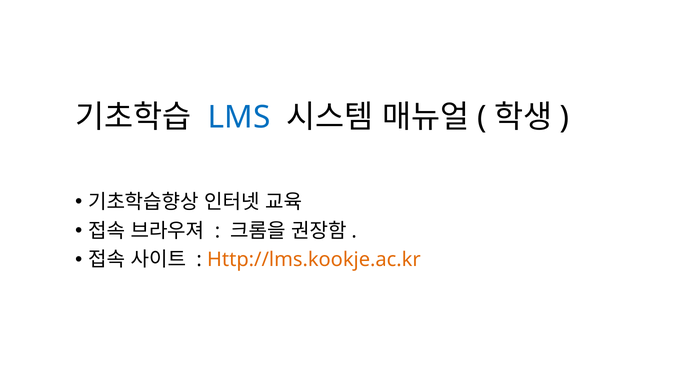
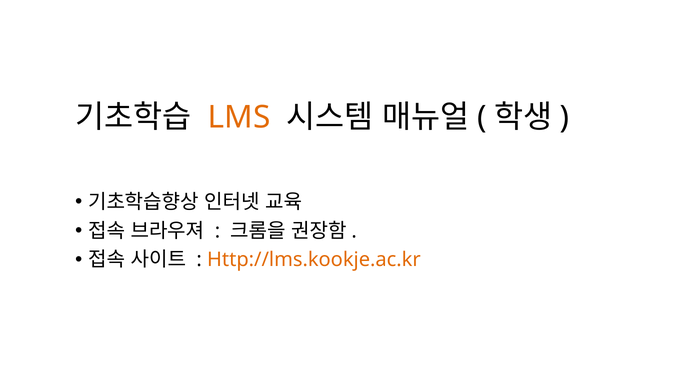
LMS colour: blue -> orange (239, 117)
